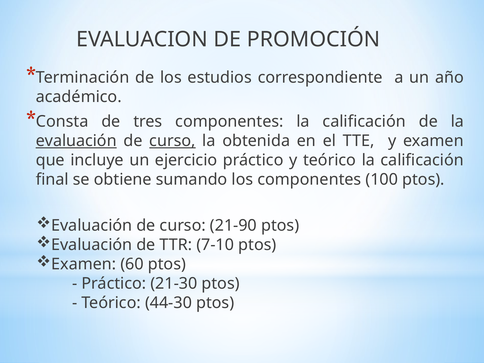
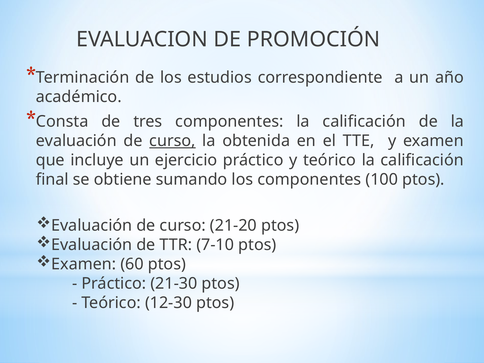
evaluación underline: present -> none (76, 141)
21-90: 21-90 -> 21-20 (233, 226)
44-30: 44-30 -> 12-30 (168, 303)
